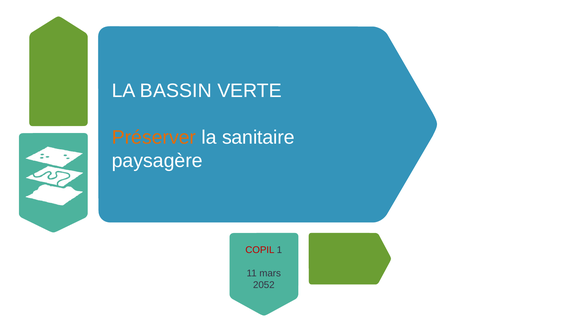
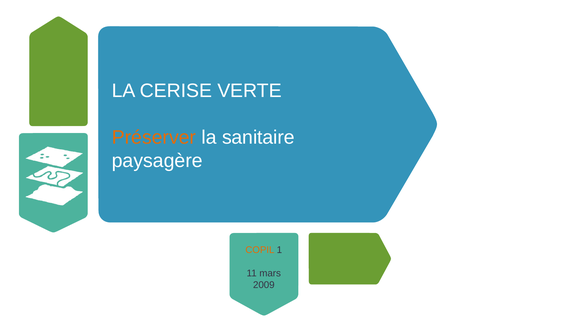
BASSIN: BASSIN -> CERISE (176, 91)
COPIL colour: red -> orange (260, 250)
2052: 2052 -> 2009 (264, 285)
